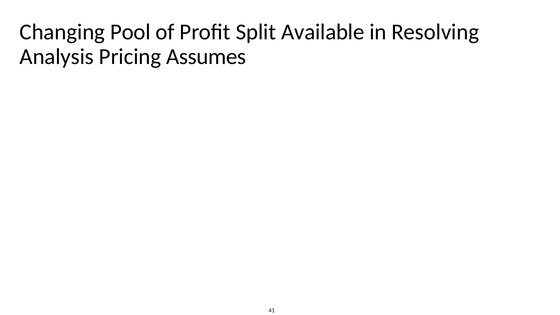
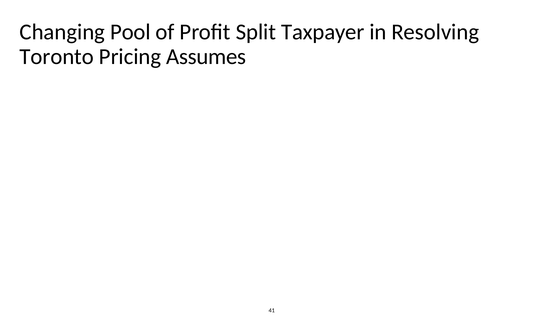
Available: Available -> Taxpayer (323, 32)
Analysis: Analysis -> Toronto (57, 57)
